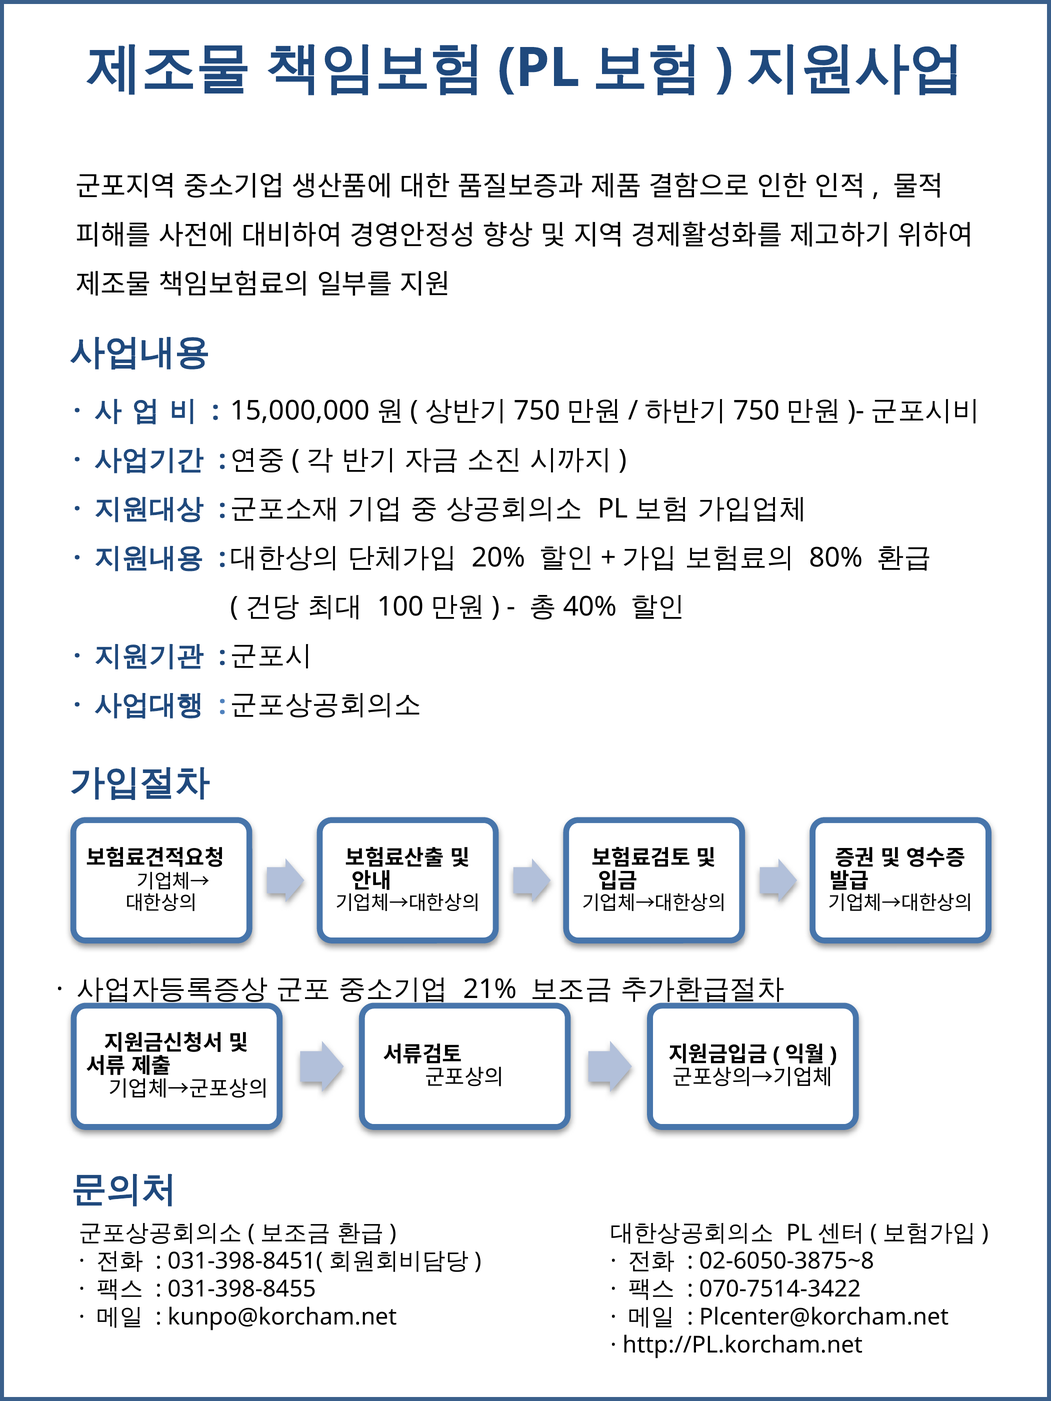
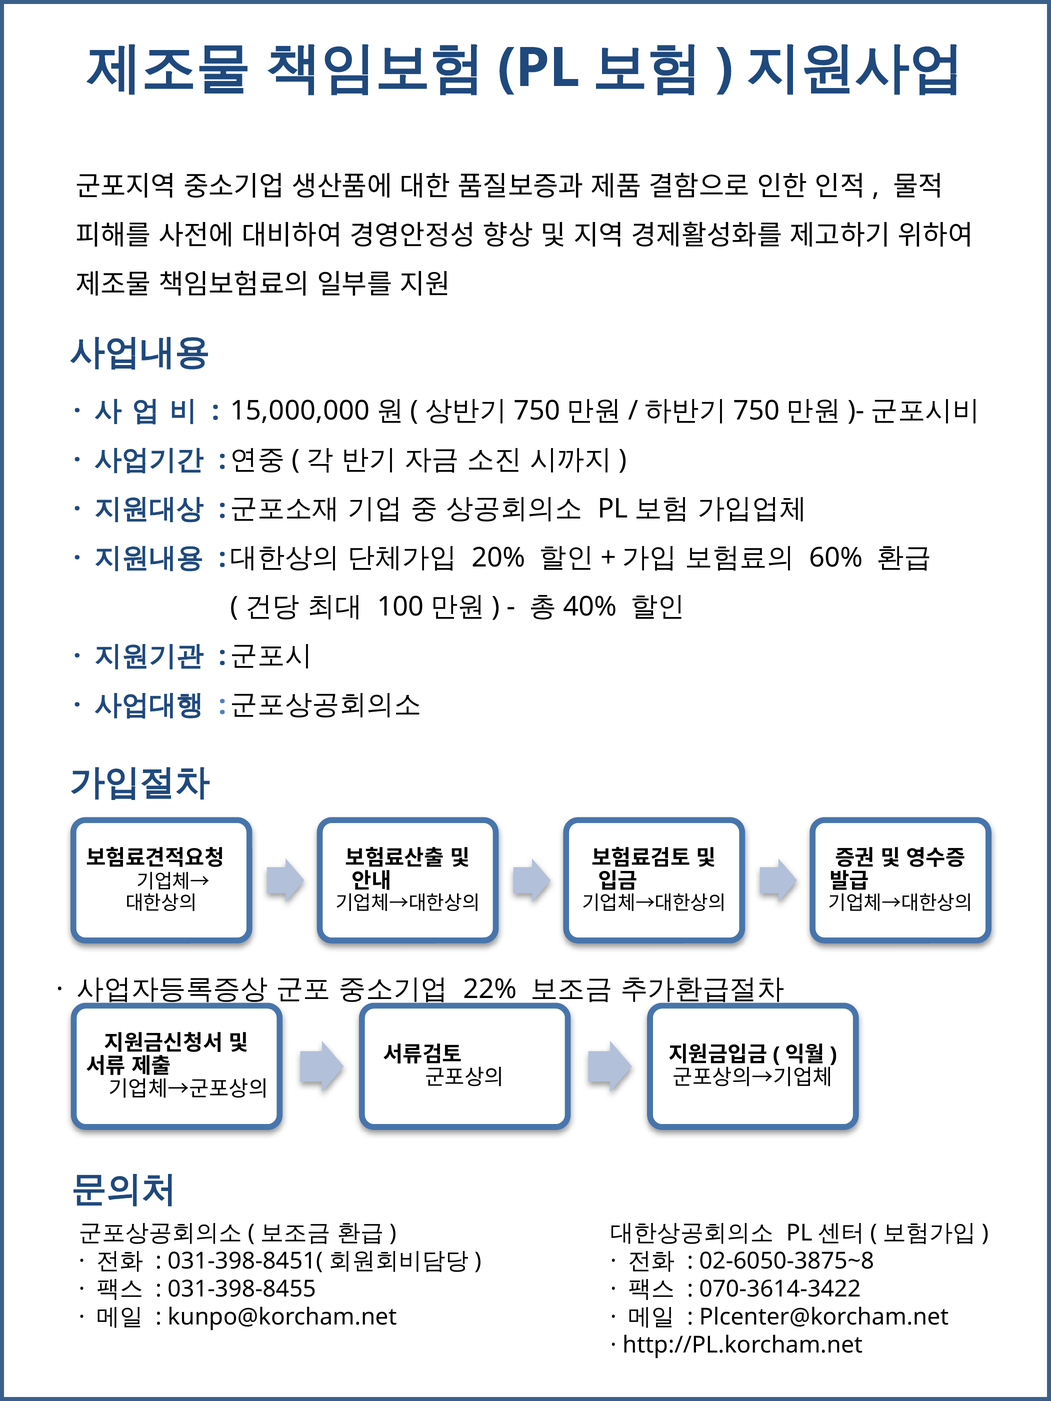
80%: 80% -> 60% (836, 558)
21%: 21% -> 22% (490, 989)
070-7514-3422: 070-7514-3422 -> 070-3614-3422 (780, 1289)
